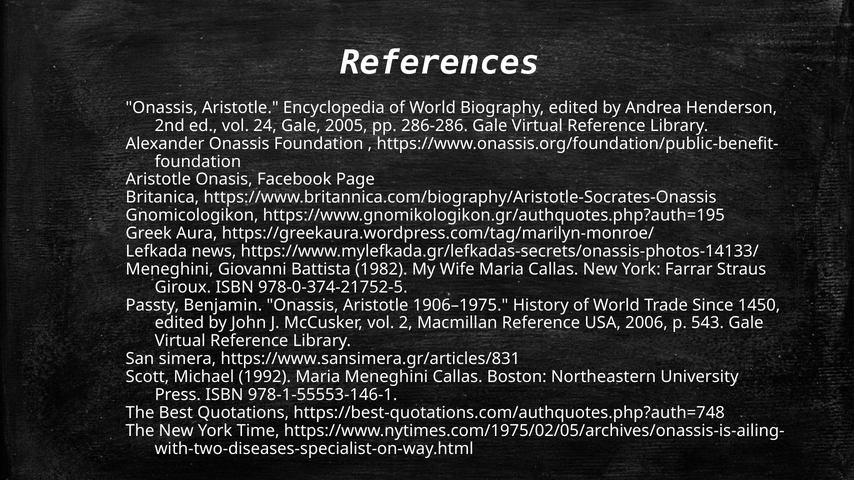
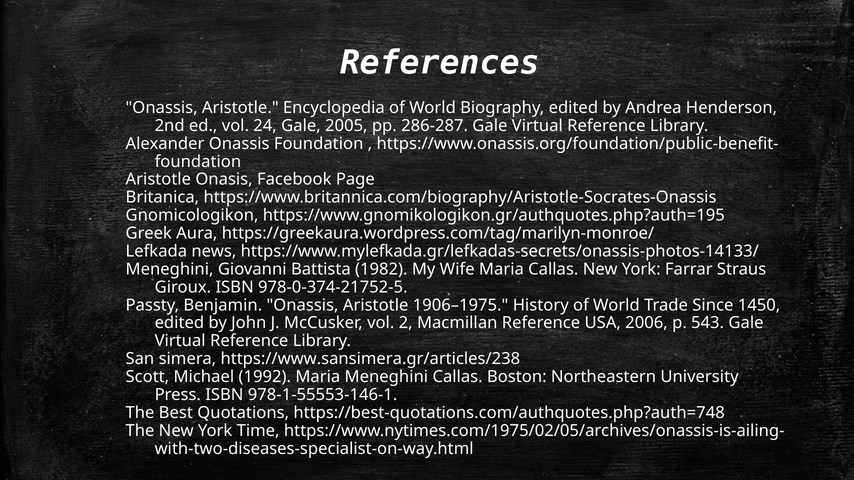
286-286: 286-286 -> 286-287 (435, 126)
https://www.sansimera.gr/articles/831: https://www.sansimera.gr/articles/831 -> https://www.sansimera.gr/articles/238 (370, 359)
